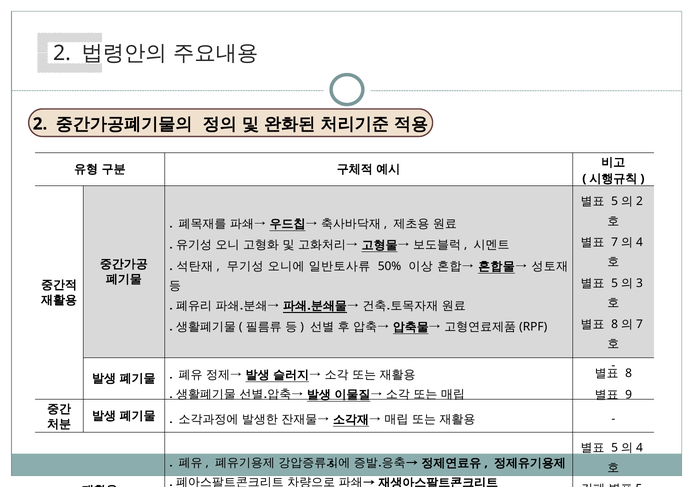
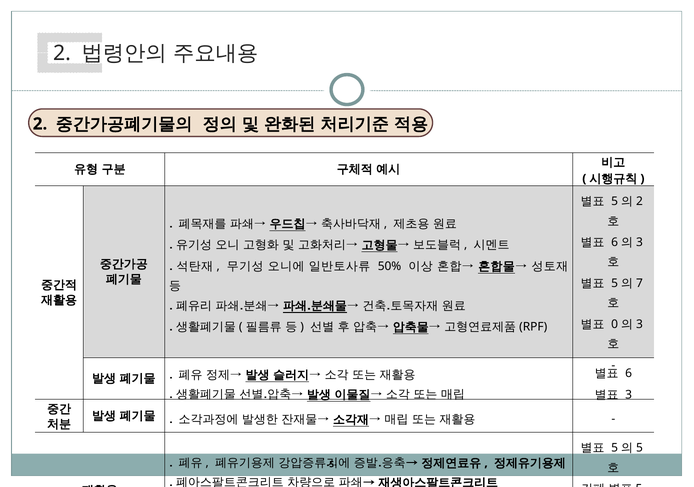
7: 7 -> 6 (615, 243)
4: 4 -> 3 (640, 243)
3: 3 -> 7 (640, 284)
8: 8 -> 0 (615, 325)
7: 7 -> 3 (640, 325)
8: 8 -> 6 (629, 374)
9: 9 -> 3 (629, 395)
4: 4 -> 5 (640, 448)
